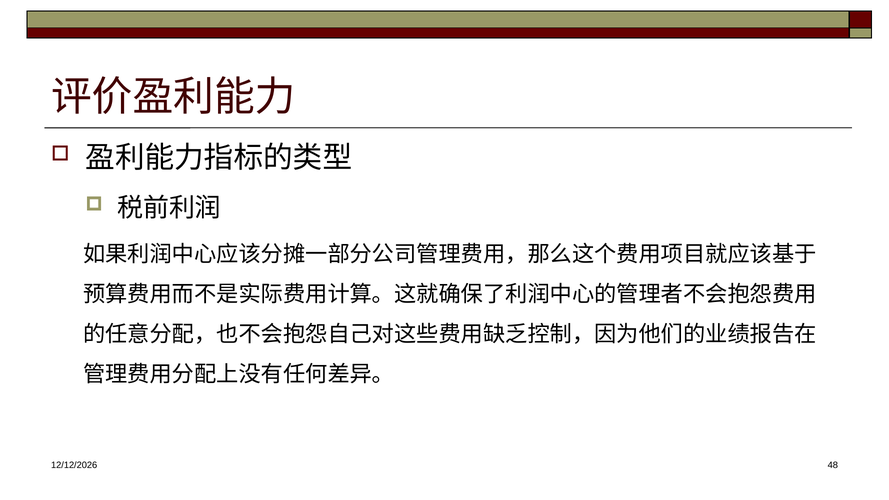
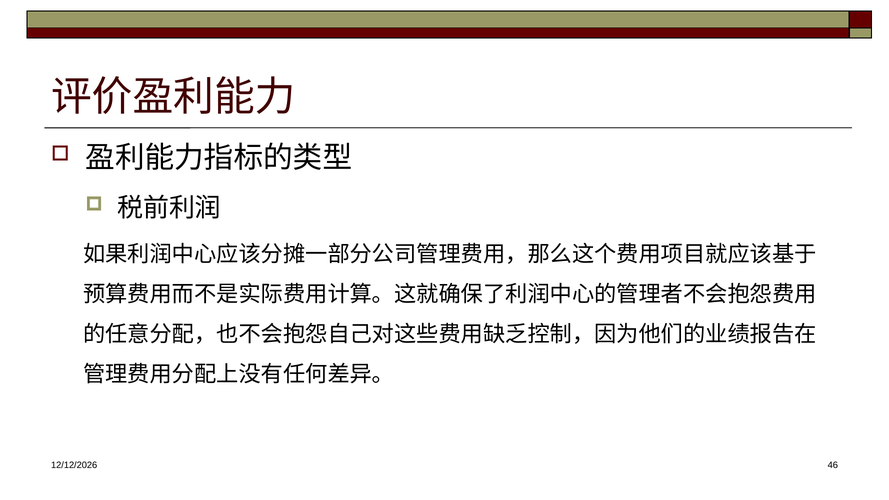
48: 48 -> 46 (833, 465)
